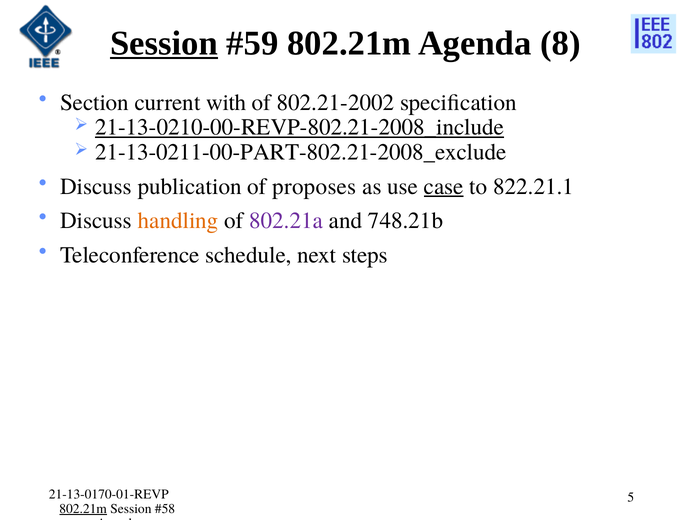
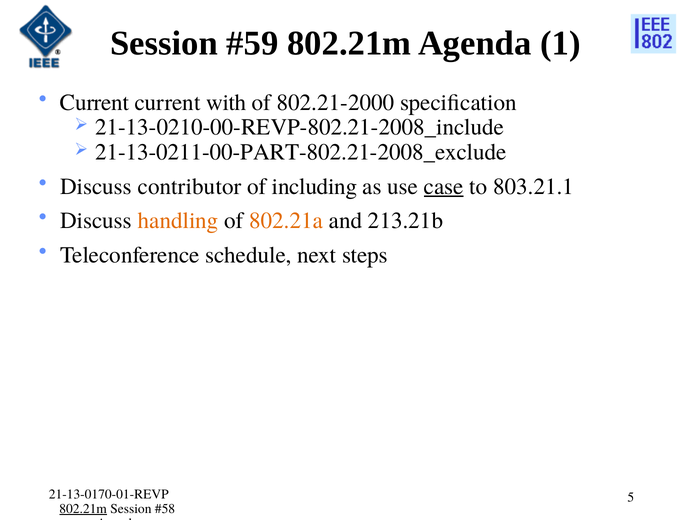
Session underline: present -> none (164, 43)
8: 8 -> 1 (560, 43)
Section: Section -> Current (95, 102)
802.21-2002: 802.21-2002 -> 802.21-2000 (335, 102)
21-13-0210-00-REVP-802.21-2008_include underline: present -> none (300, 127)
publication: publication -> contributor (190, 186)
proposes: proposes -> including (315, 186)
822.21.1: 822.21.1 -> 803.21.1 (534, 186)
802.21a colour: purple -> orange (286, 221)
748.21b: 748.21b -> 213.21b (406, 221)
